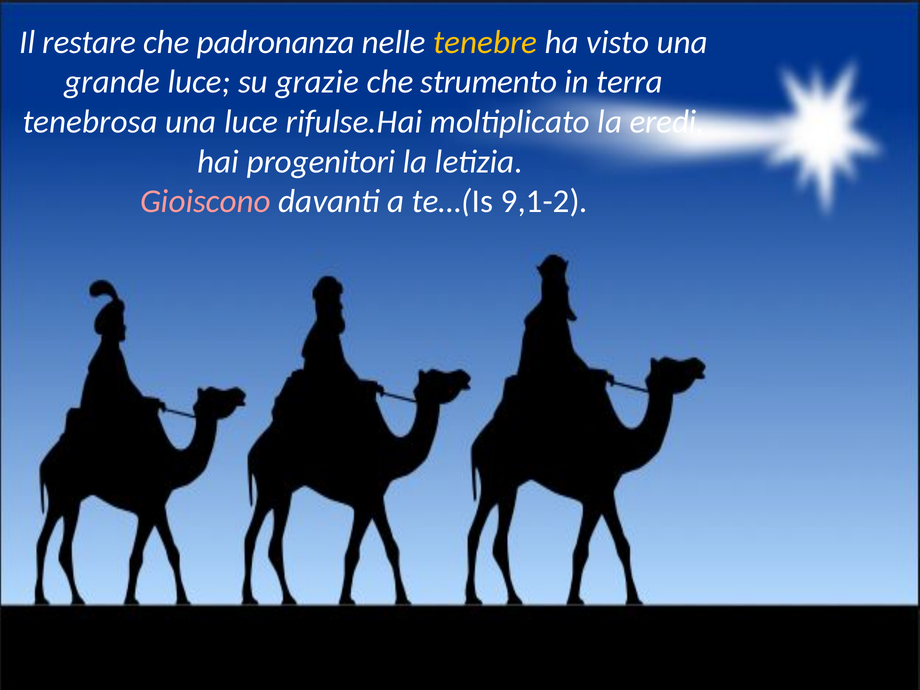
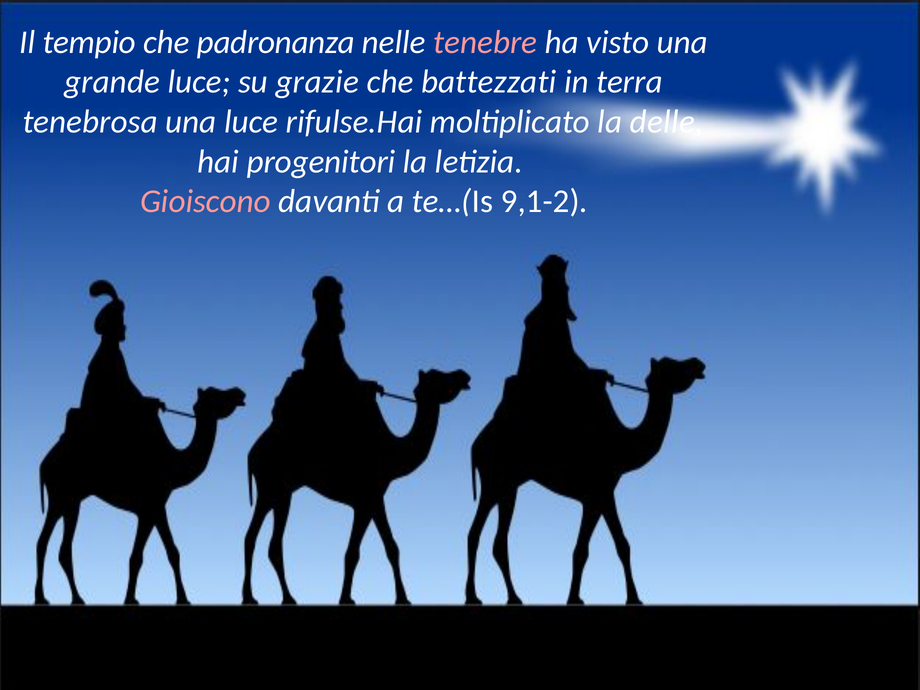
restare: restare -> tempio (89, 42)
tenebre colour: yellow -> pink (485, 42)
strumento: strumento -> battezzati (489, 82)
eredi: eredi -> delle (667, 122)
